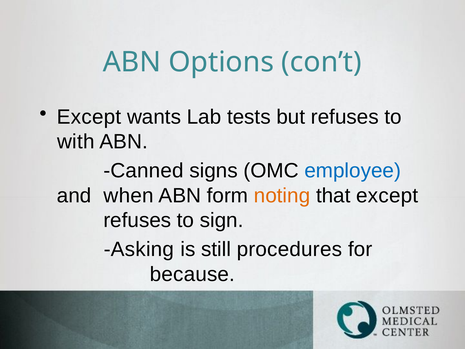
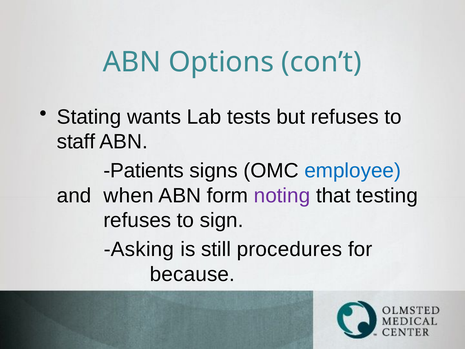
Except: Except -> Stating (89, 117)
with: with -> staff (76, 142)
Canned: Canned -> Patients (144, 171)
noting colour: orange -> purple (282, 195)
that except: except -> testing (387, 195)
